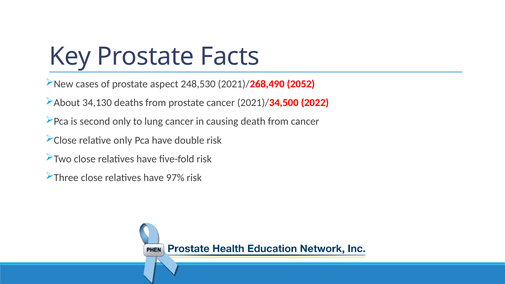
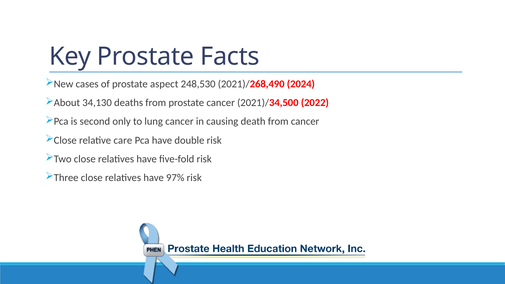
2052: 2052 -> 2024 (301, 84)
relative only: only -> care (123, 140)
